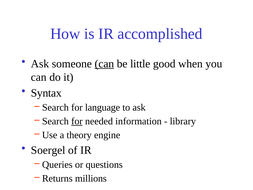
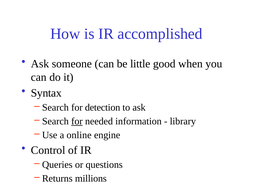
can underline: present -> none (104, 64)
language: language -> detection (103, 107)
theory: theory -> online (79, 135)
Soergel: Soergel -> Control (48, 150)
